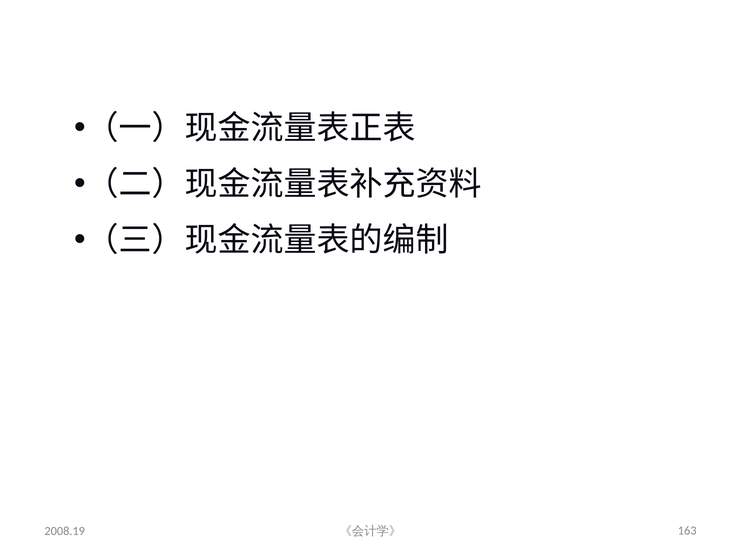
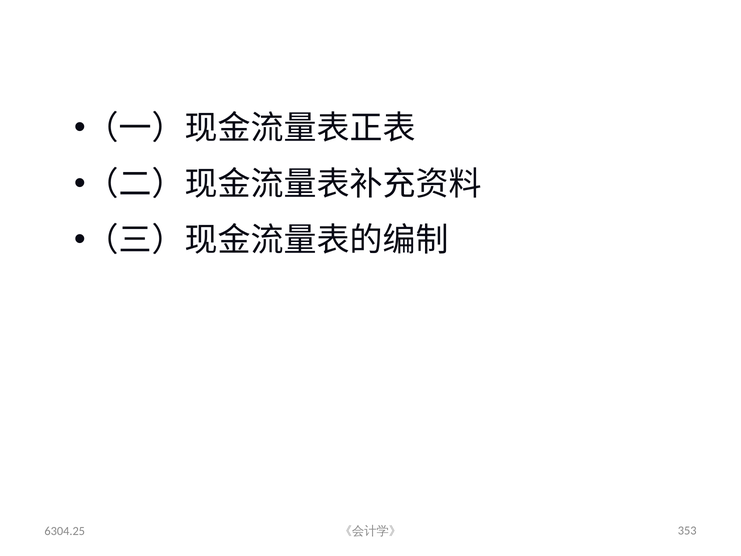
2008.19: 2008.19 -> 6304.25 (65, 531)
163: 163 -> 353 (687, 531)
